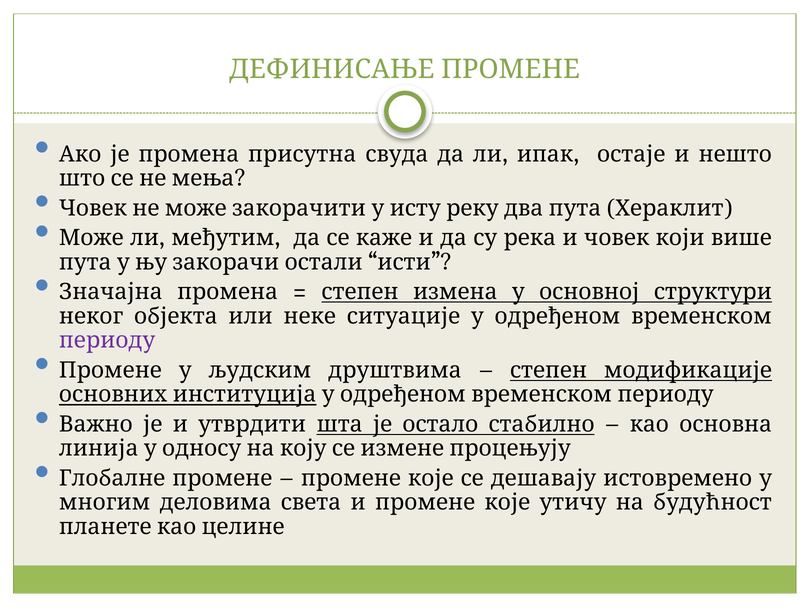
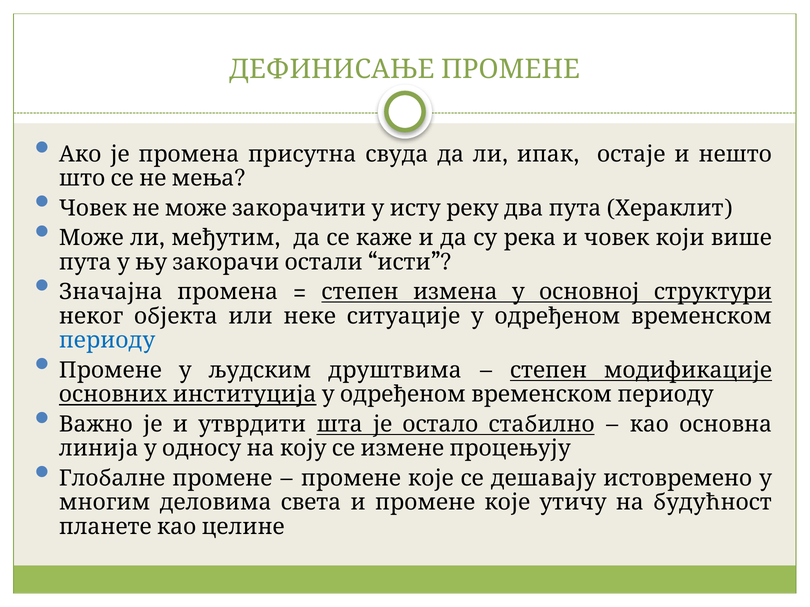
периоду colour: purple -> blue (107, 341)
